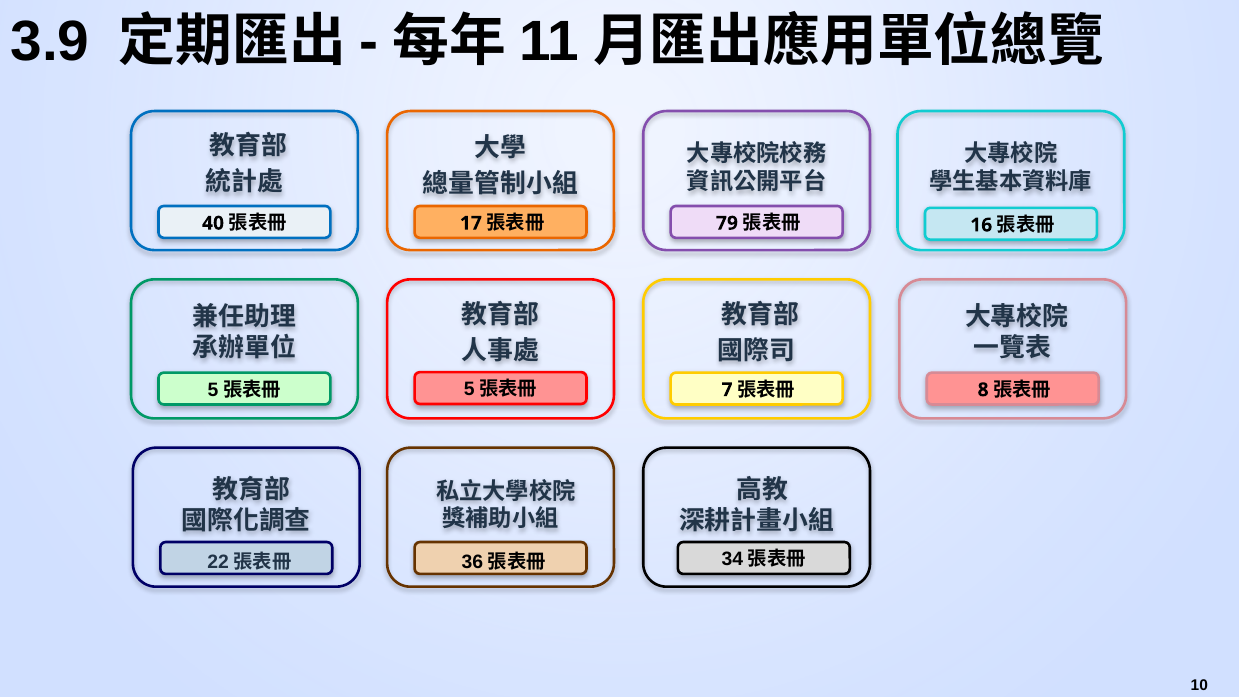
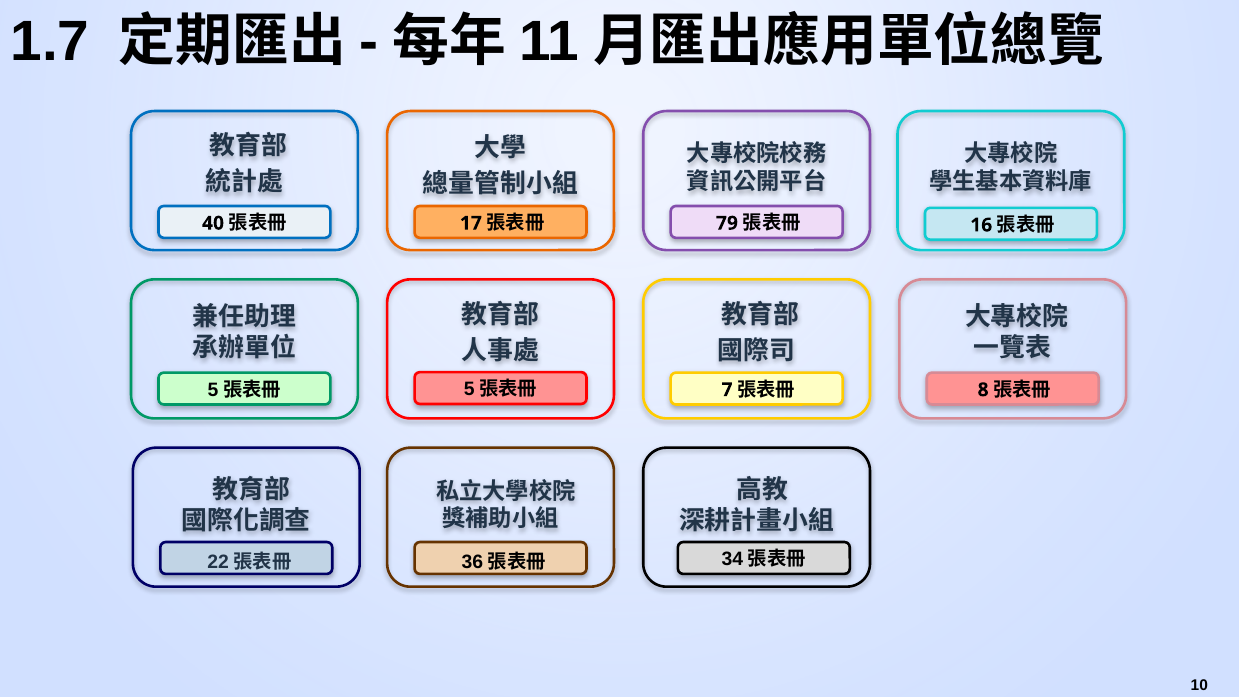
3.9: 3.9 -> 1.7 (50, 41)
